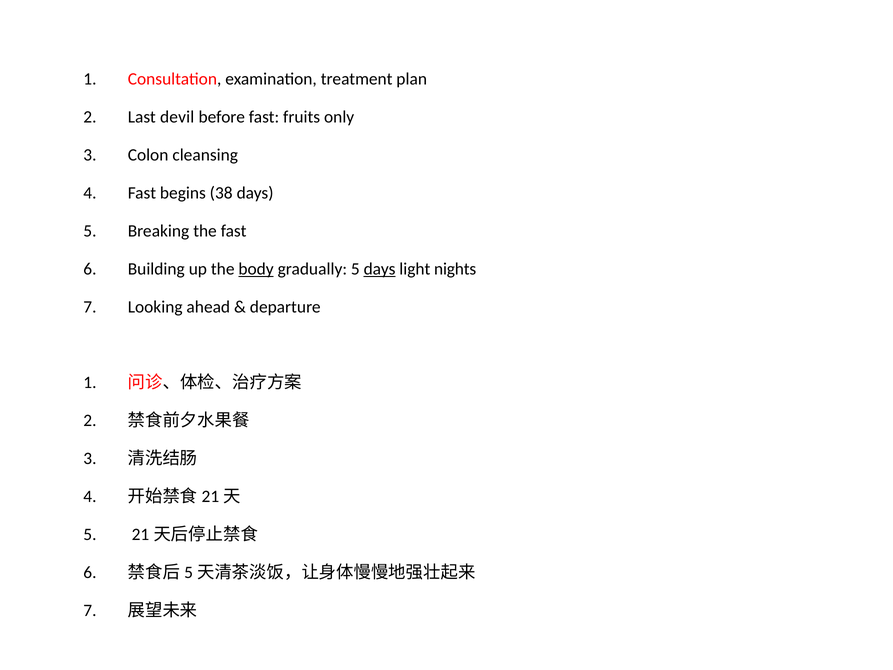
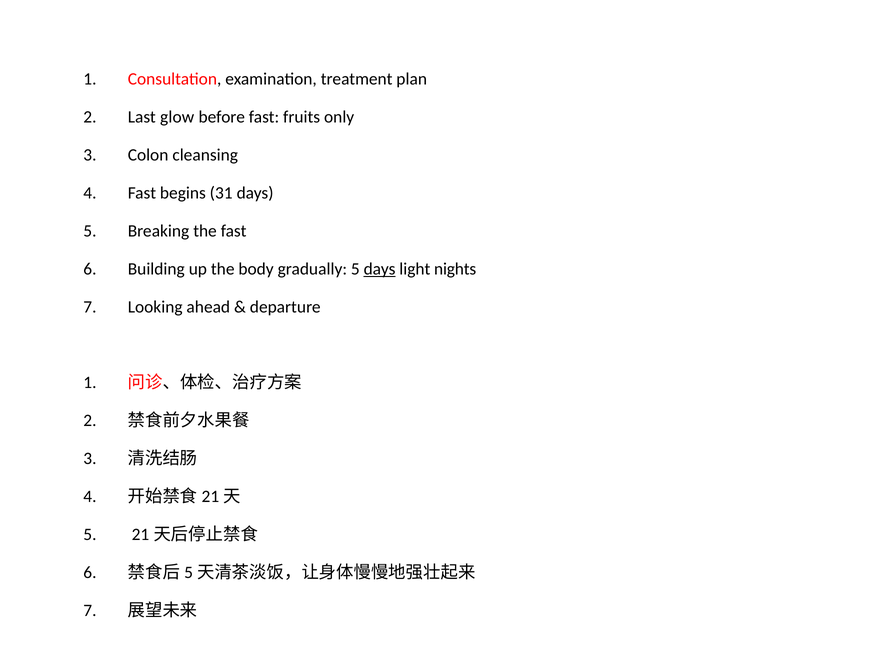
devil: devil -> glow (177, 117)
38: 38 -> 31 (221, 193)
body underline: present -> none (256, 269)
